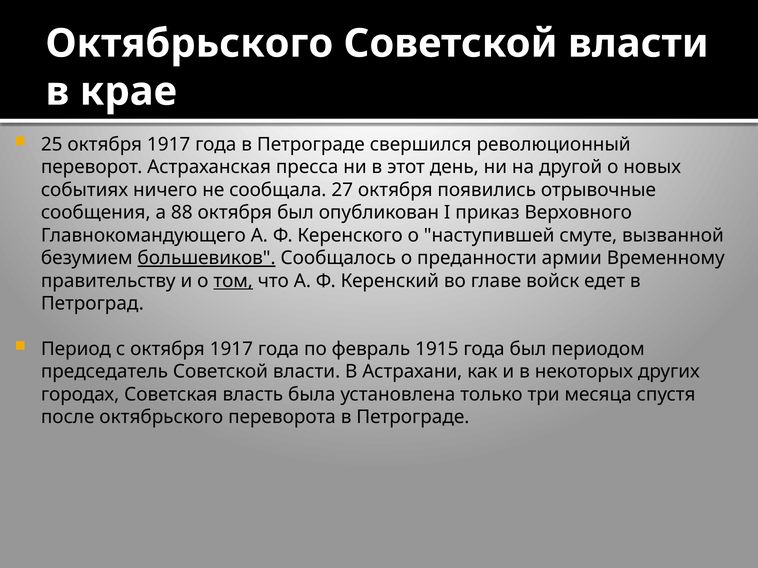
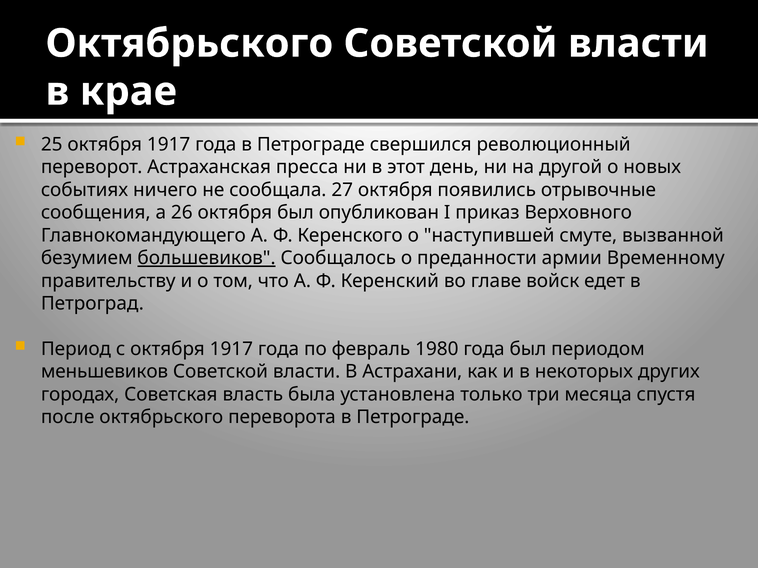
88: 88 -> 26 (182, 213)
том underline: present -> none (233, 281)
1915: 1915 -> 1980 (437, 349)
председатель: председатель -> меньшевиков (105, 372)
